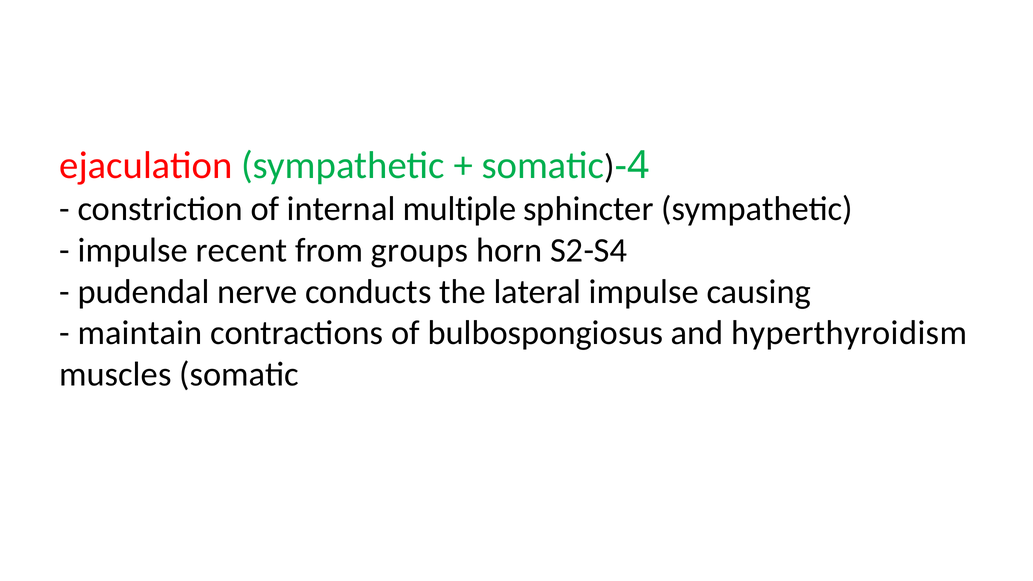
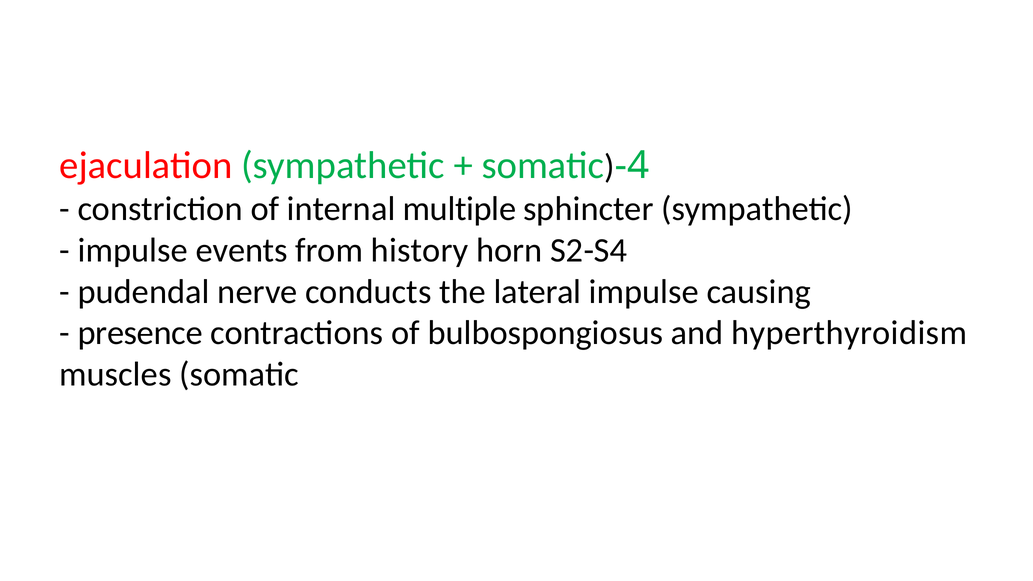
recent: recent -> events (242, 250)
groups: groups -> history (420, 250)
maintain: maintain -> presence (140, 333)
